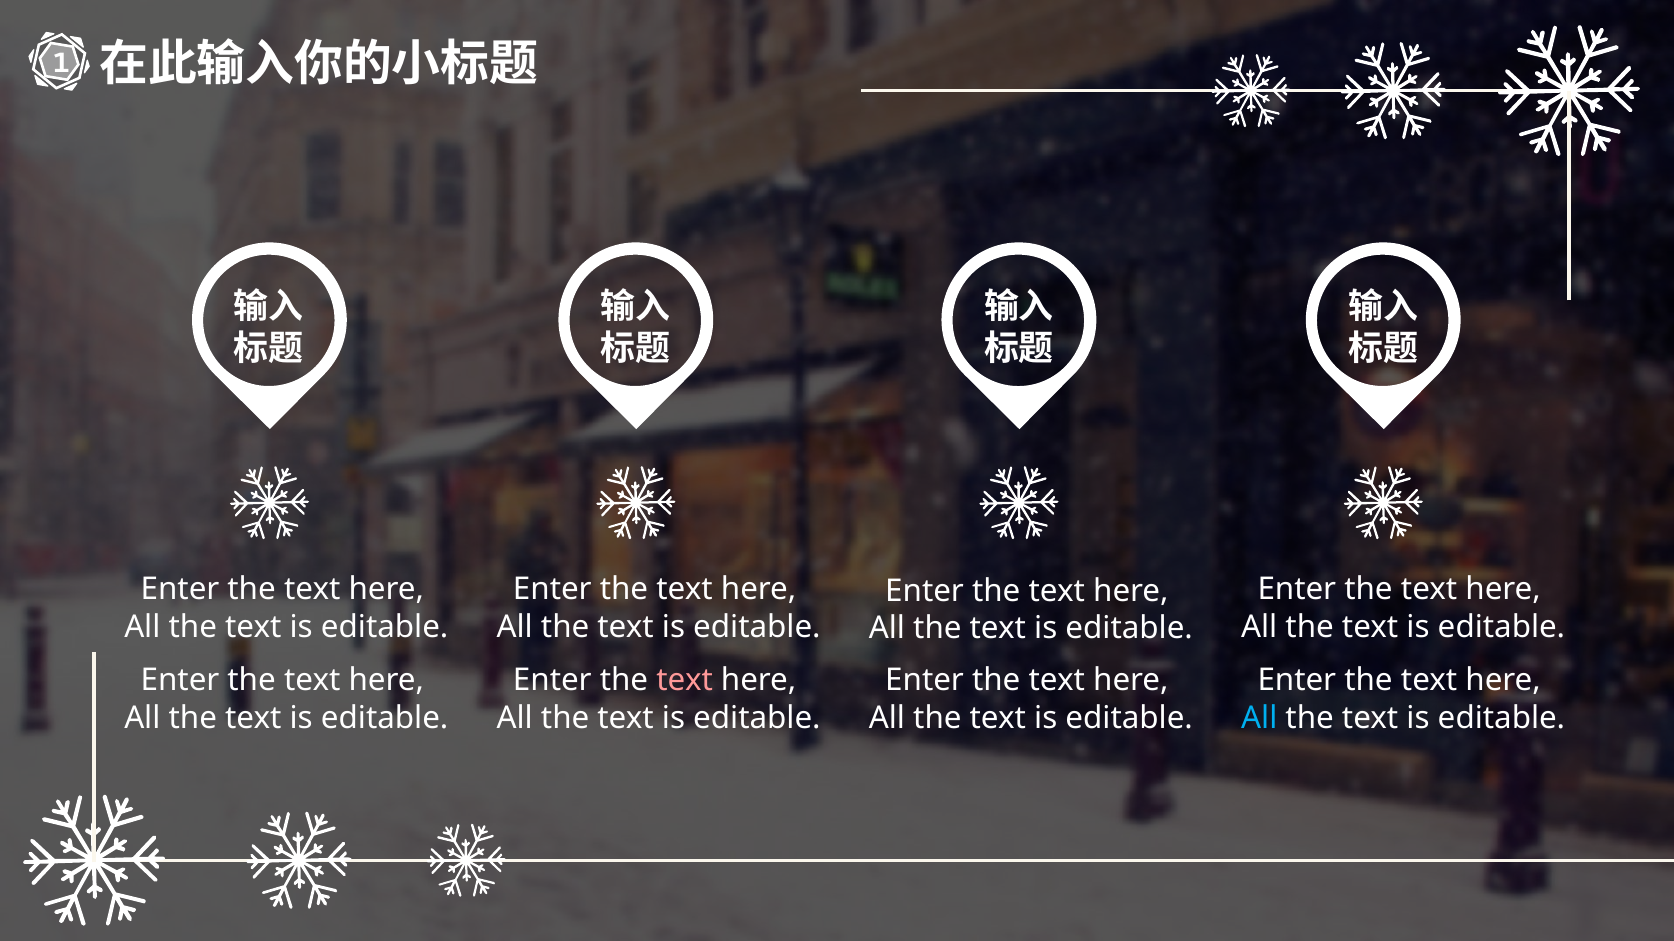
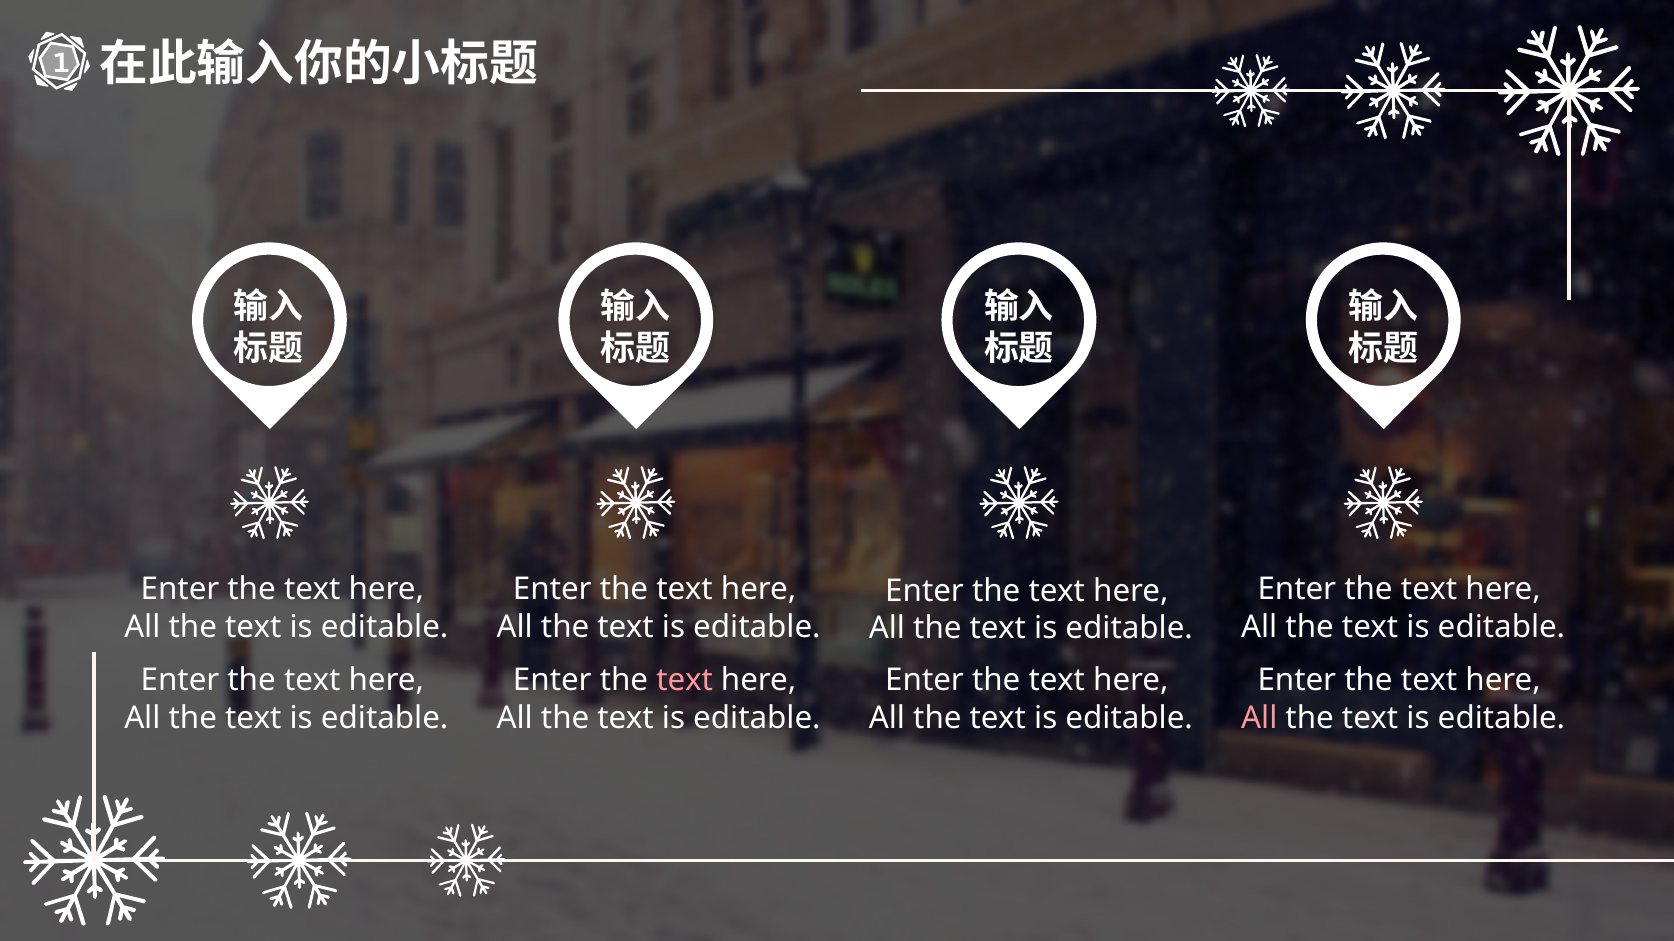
All colour: light blue -> pink (1259, 718)
